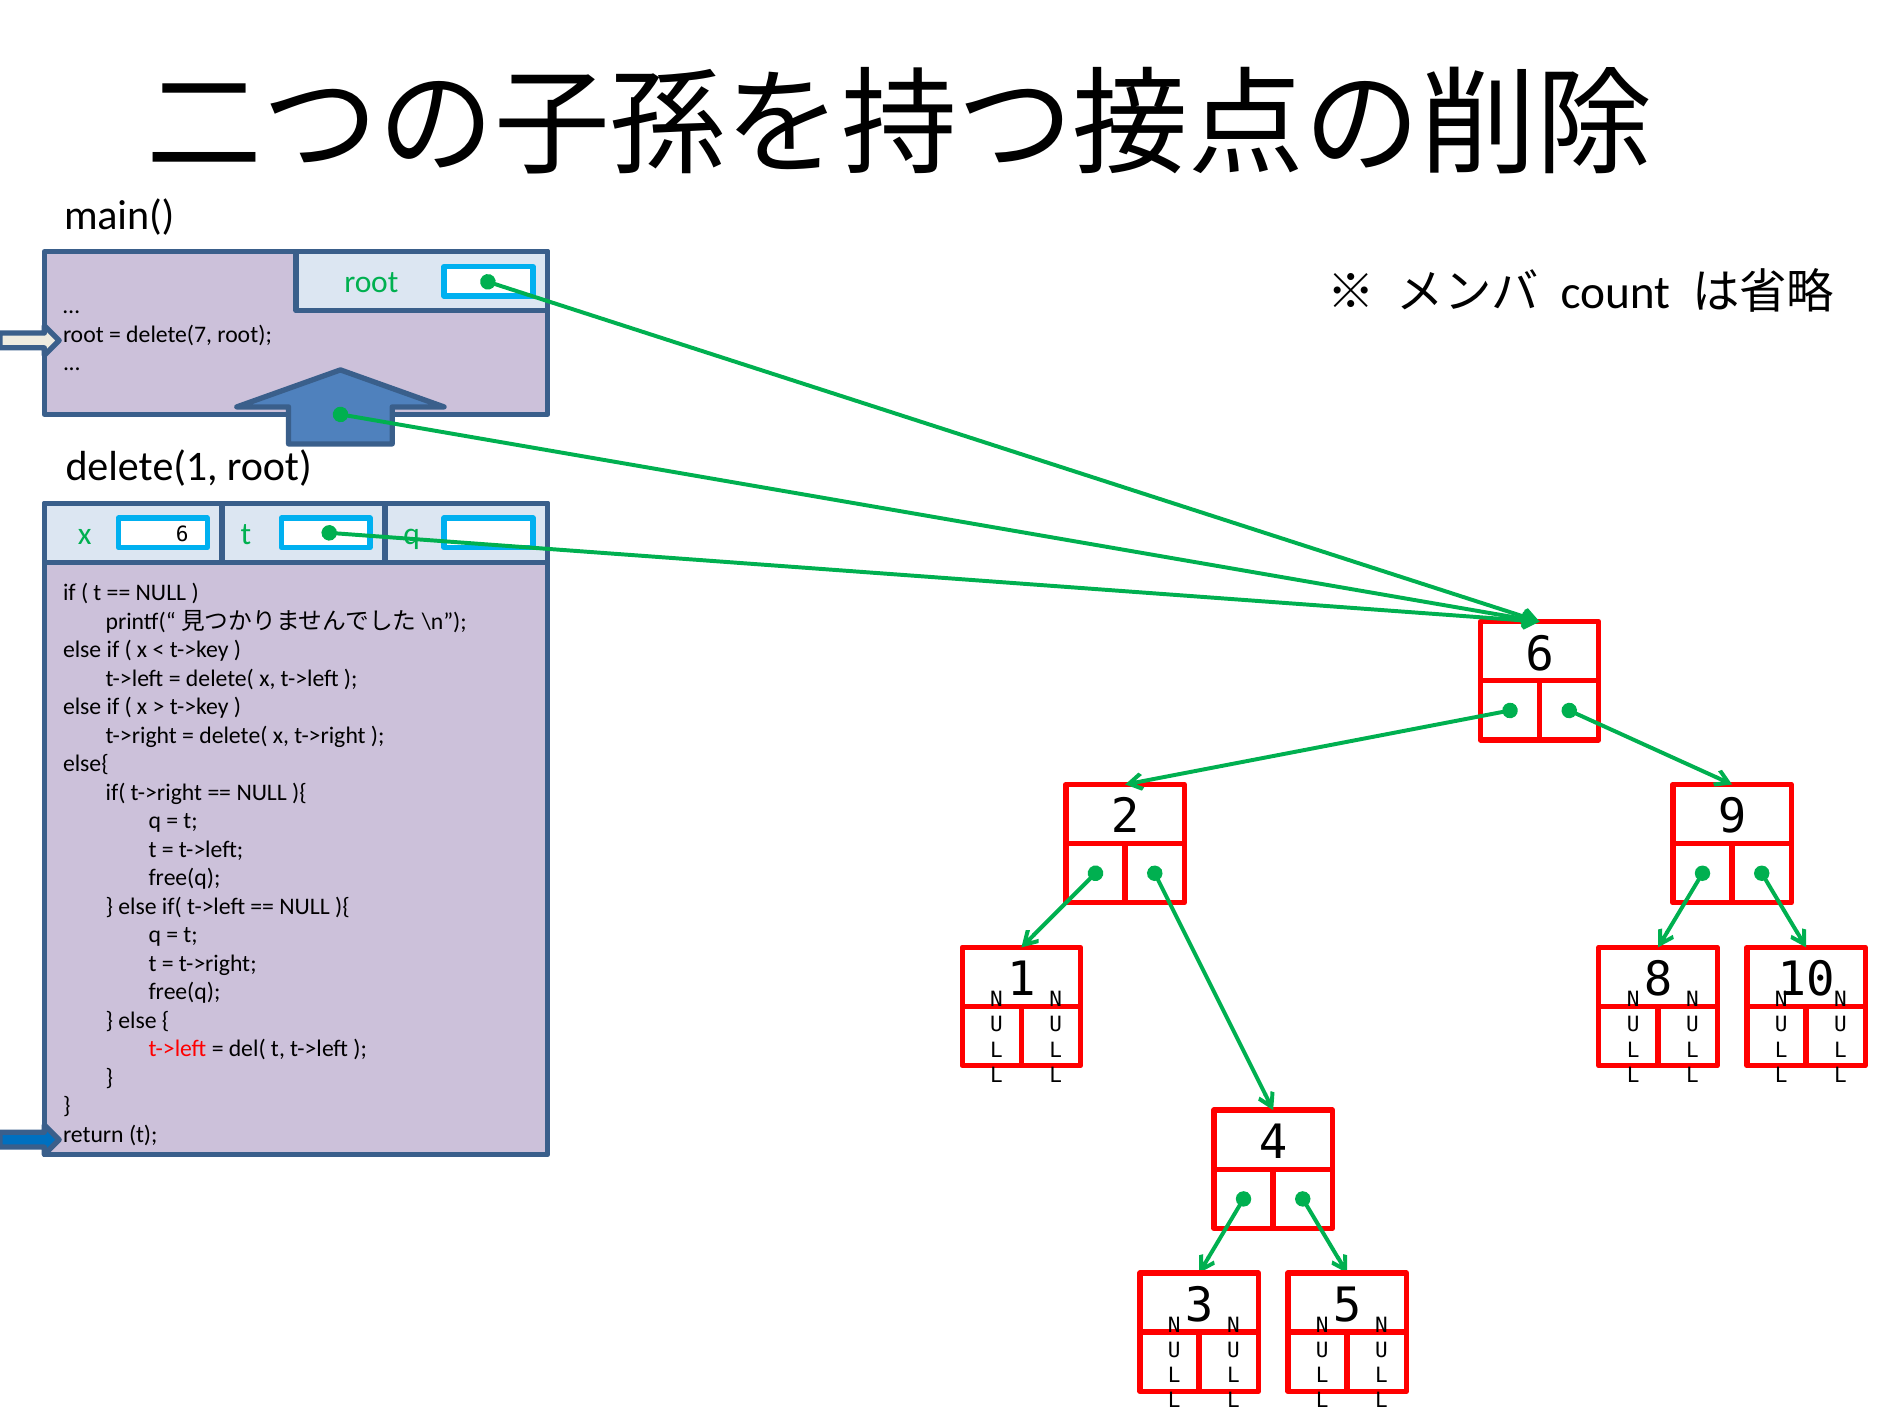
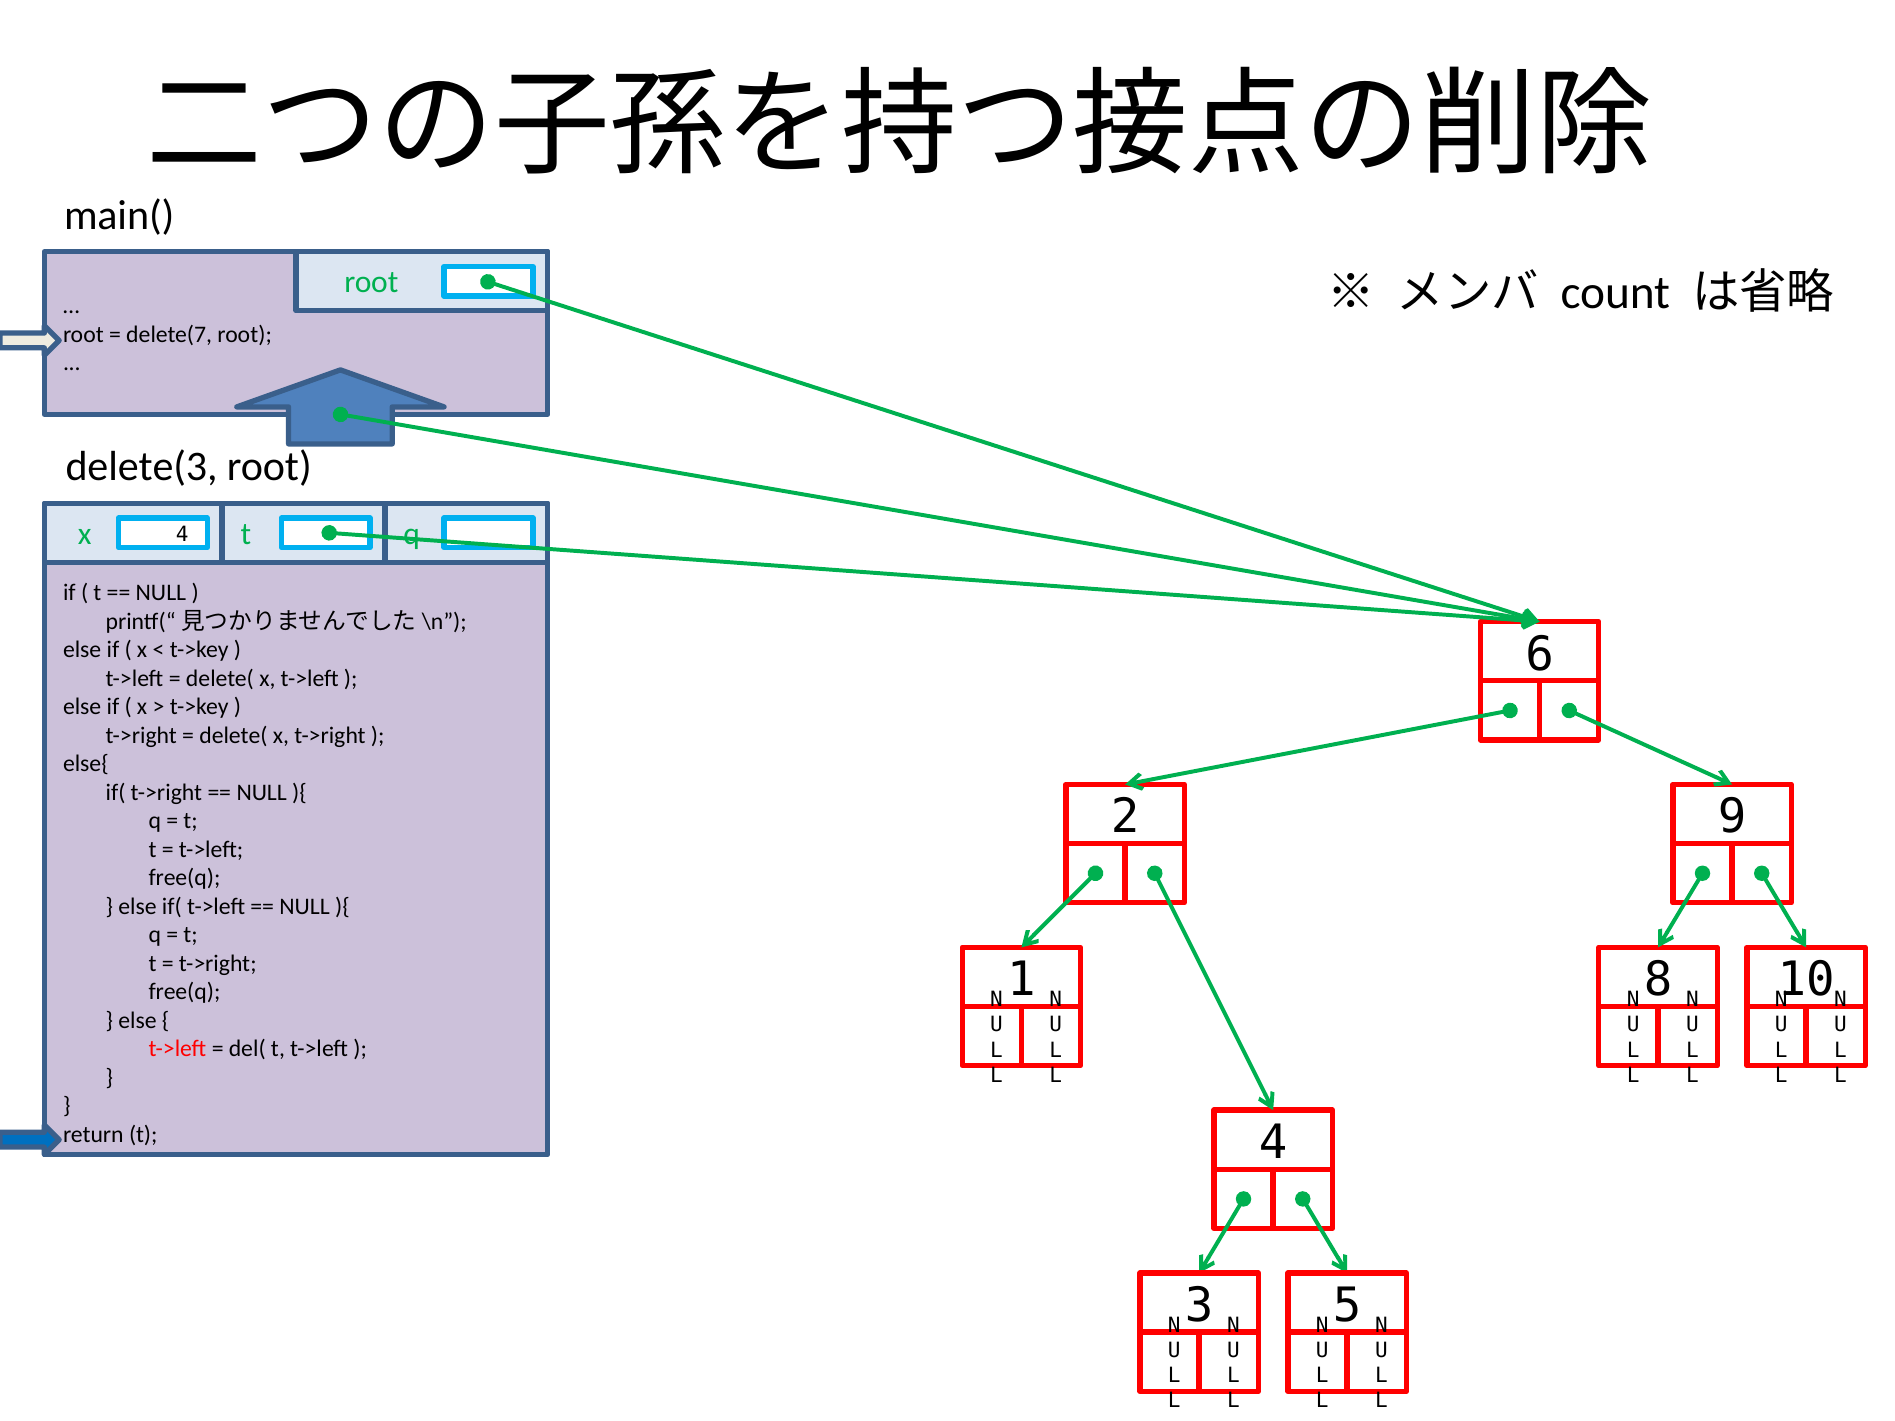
delete(1: delete(1 -> delete(3 (142, 467)
x 6: 6 -> 4 (182, 534)
